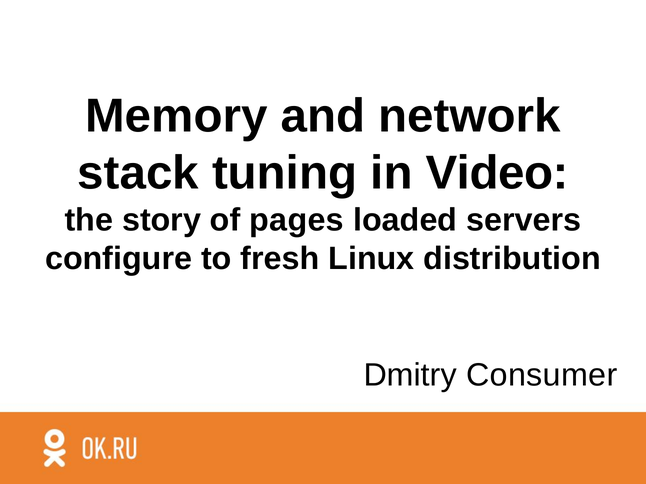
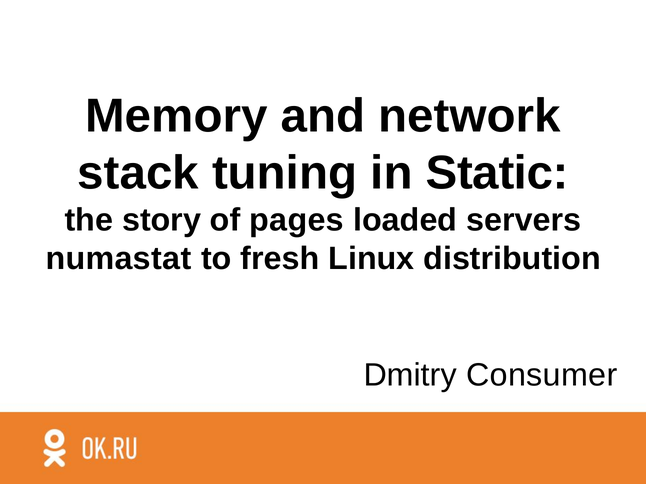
Video: Video -> Static (497, 173)
configure: configure -> numastat (118, 259)
